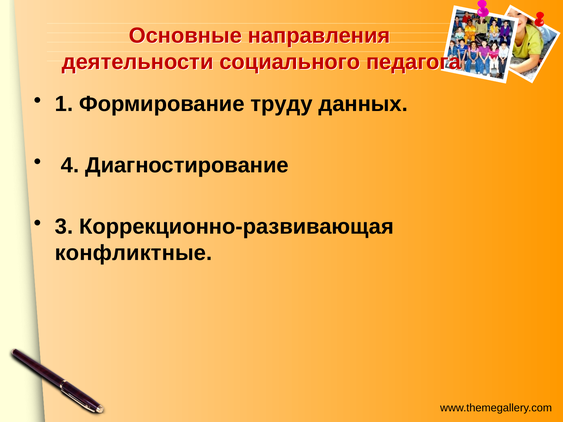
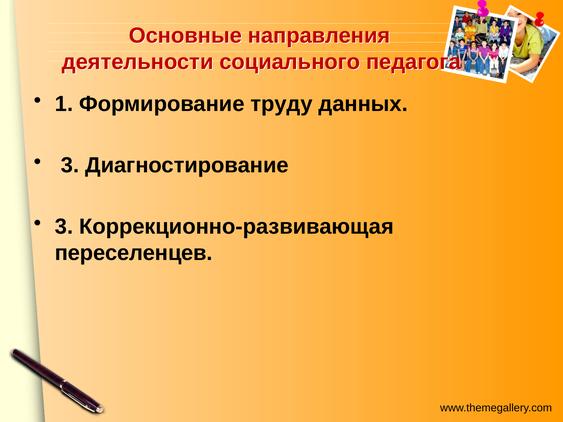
4: 4 -> 3 (70, 165)
конфликтные: конфликтные -> переселенцев (134, 253)
